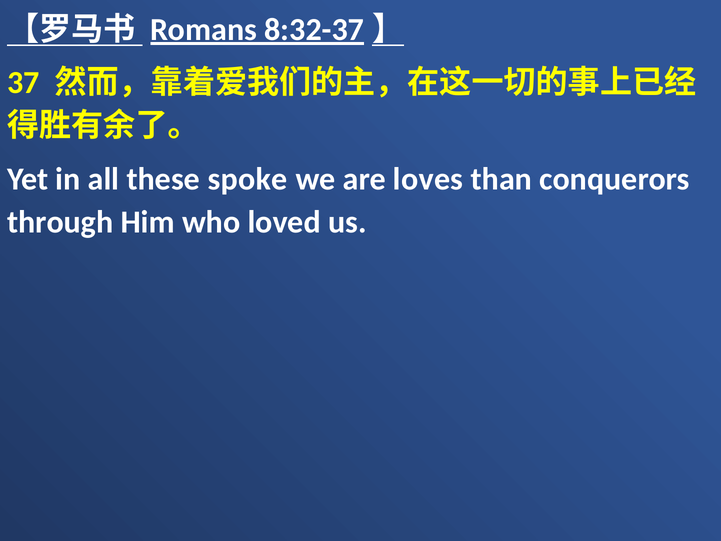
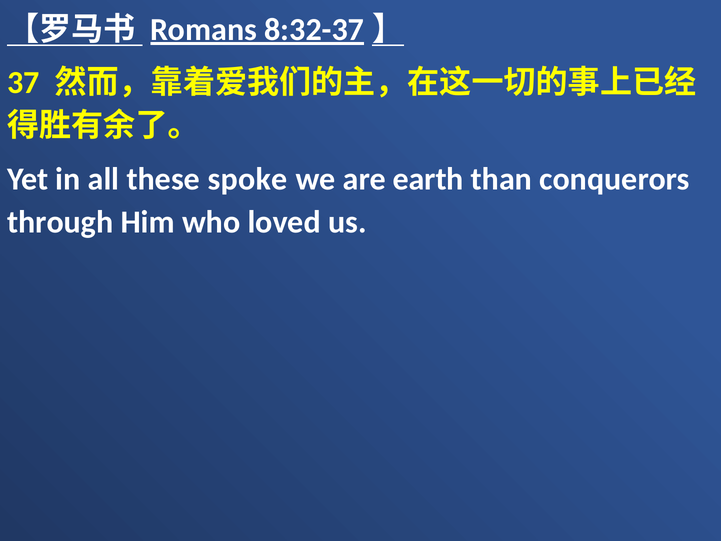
loves: loves -> earth (428, 179)
